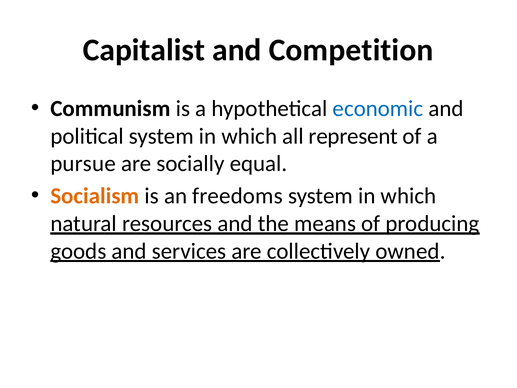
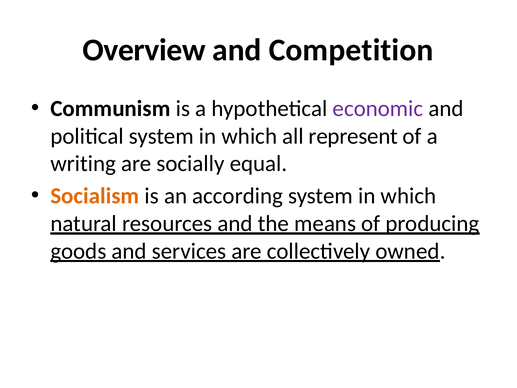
Capitalist: Capitalist -> Overview (144, 50)
economic colour: blue -> purple (378, 108)
pursue: pursue -> writing (83, 164)
freedoms: freedoms -> according (238, 196)
